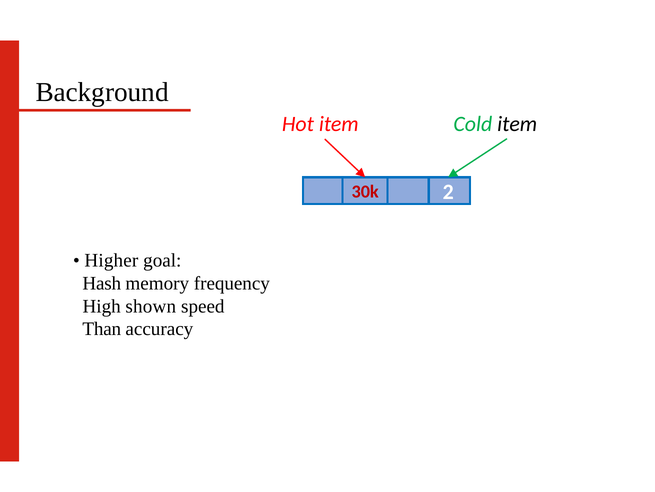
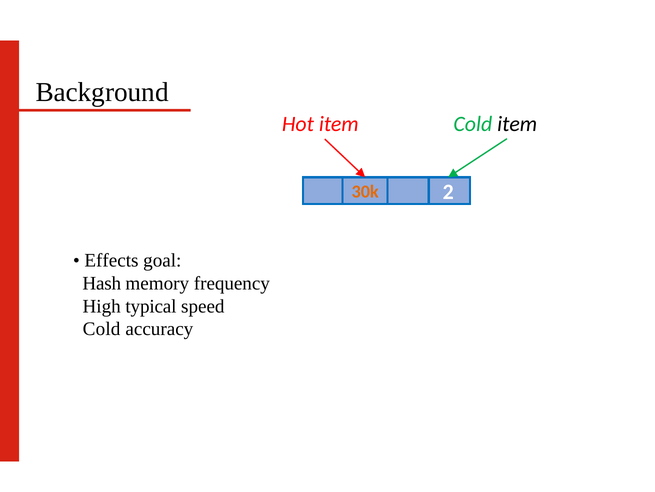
30k colour: red -> orange (365, 192)
Higher: Higher -> Effects (111, 260)
shown: shown -> typical (151, 306)
Than: Than -> Cold (102, 329)
